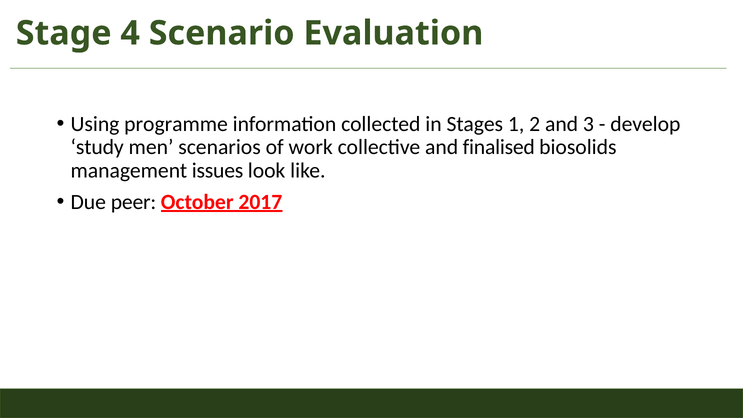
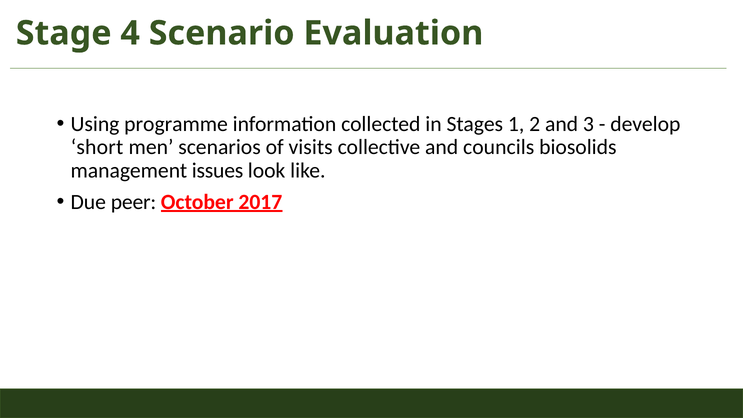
study: study -> short (97, 147)
work: work -> visits (311, 147)
finalised: finalised -> councils (499, 147)
